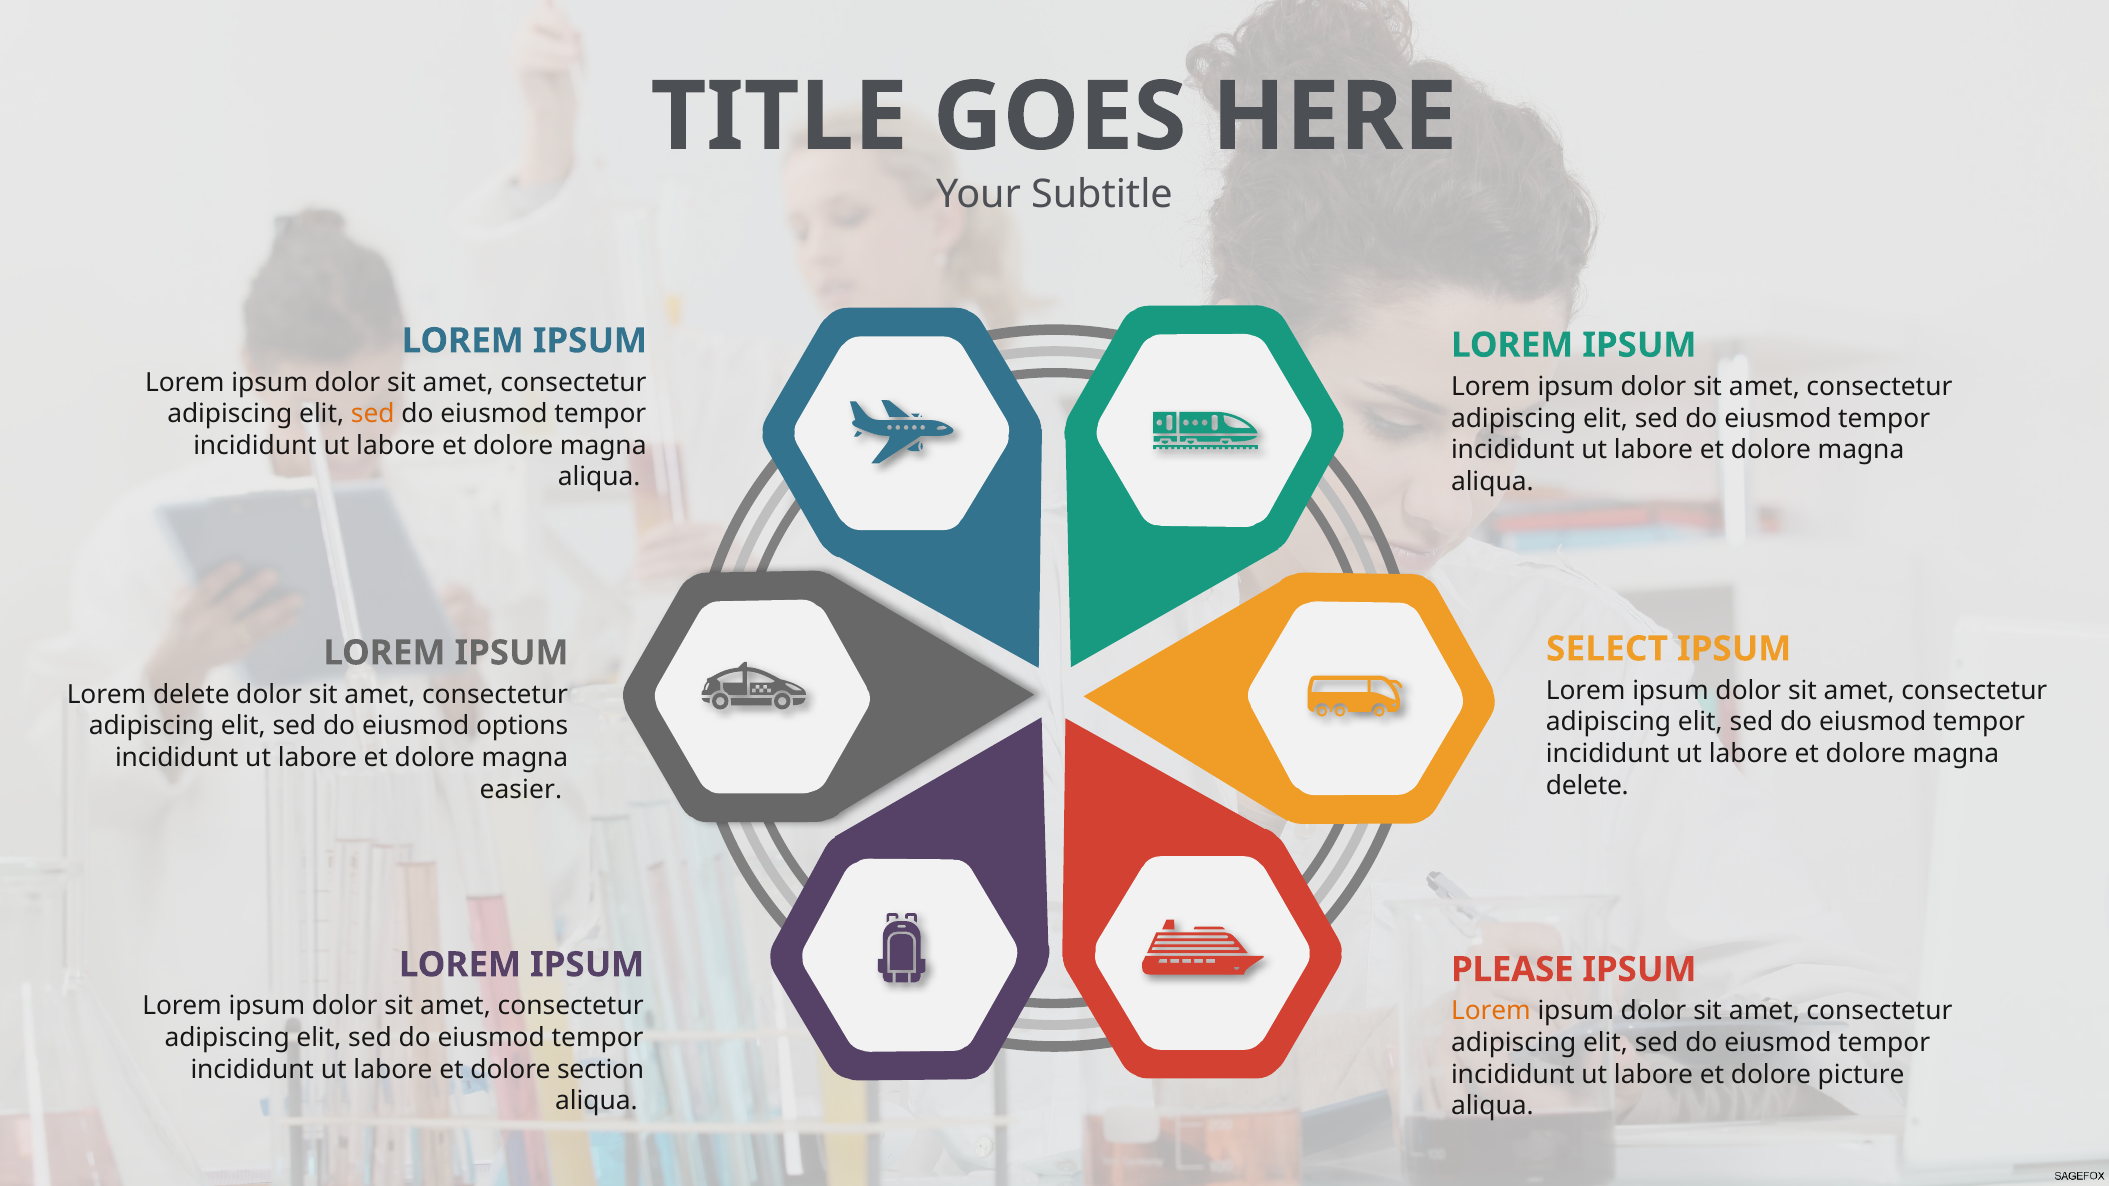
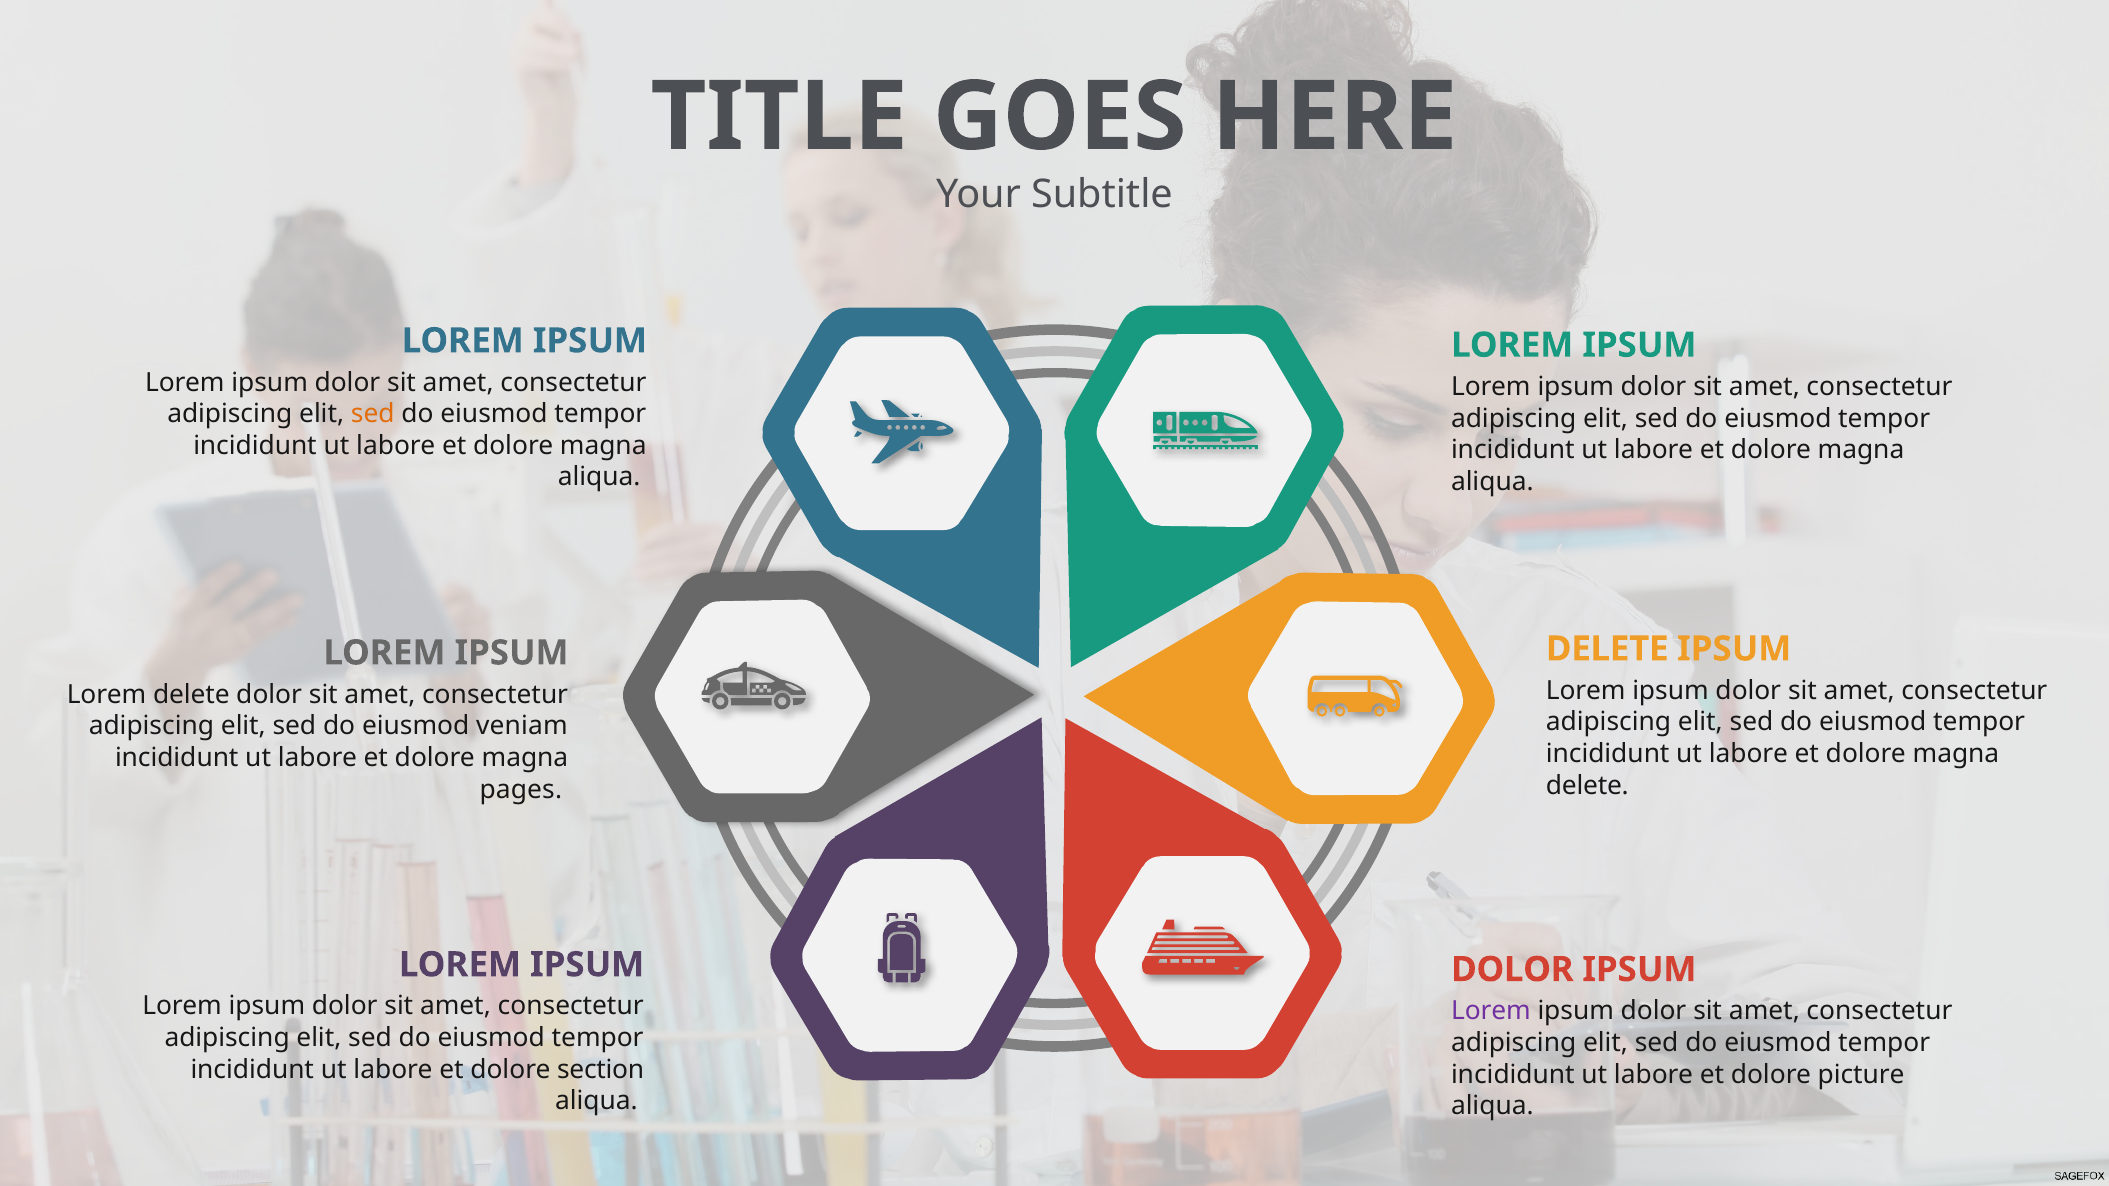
SELECT: SELECT -> DELETE (1607, 649)
options: options -> veniam (522, 726)
easier: easier -> pages (521, 790)
PLEASE: PLEASE -> DOLOR (1512, 970)
Lorem colour: orange -> purple (1491, 1011)
